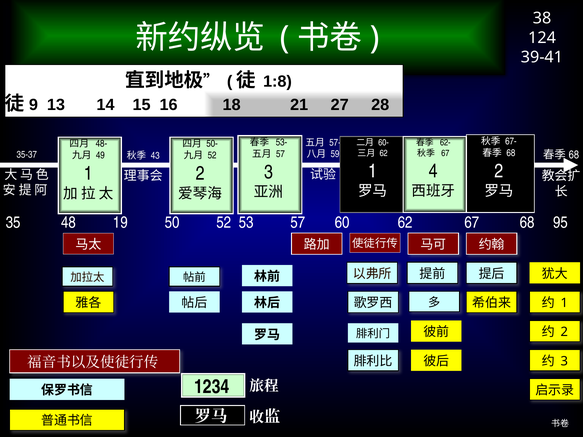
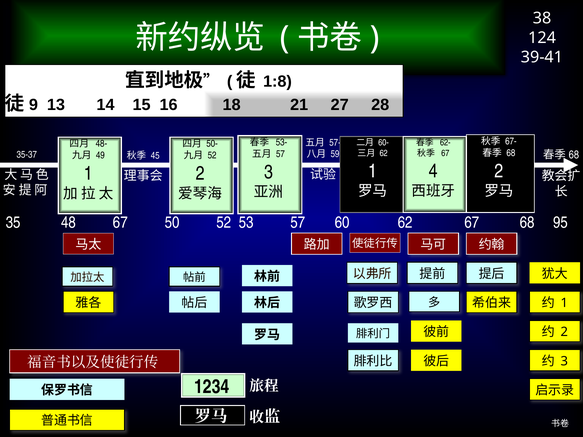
43: 43 -> 45 (155, 156)
48 19: 19 -> 67 (120, 223)
